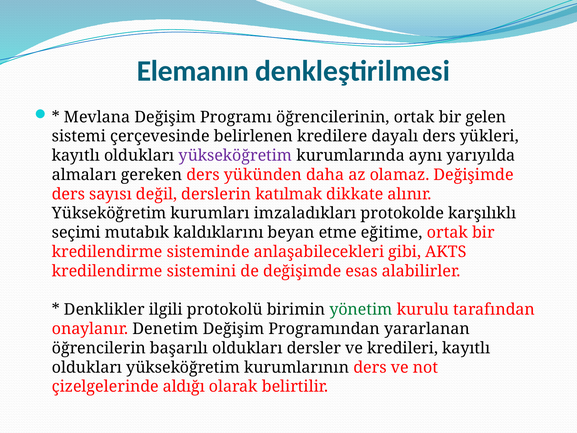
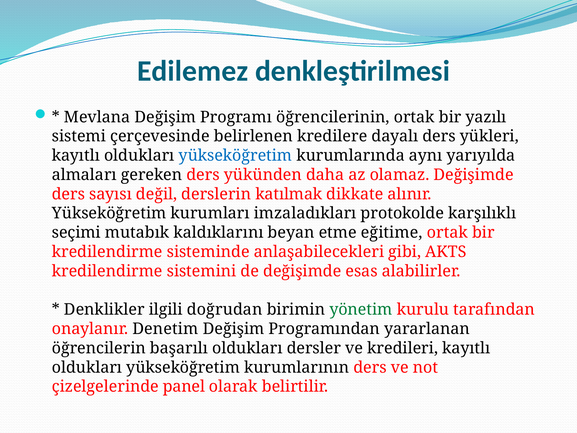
Elemanın: Elemanın -> Edilemez (193, 71)
gelen: gelen -> yazılı (486, 117)
yükseköğretim colour: purple -> blue (235, 156)
protokolü: protokolü -> doğrudan (225, 309)
aldığı: aldığı -> panel (184, 386)
